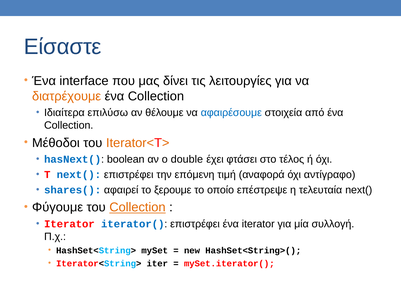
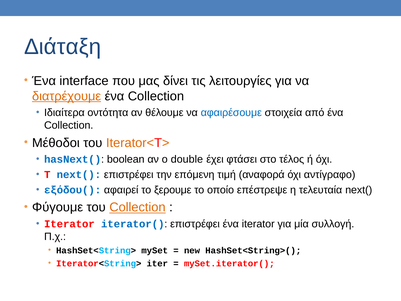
Είσαστε: Είσαστε -> Διάταξη (63, 47)
διατρέχουμε underline: none -> present (67, 96)
επιλύσω: επιλύσω -> οντότητα (108, 113)
shares(: shares( -> εξόδου( (73, 190)
